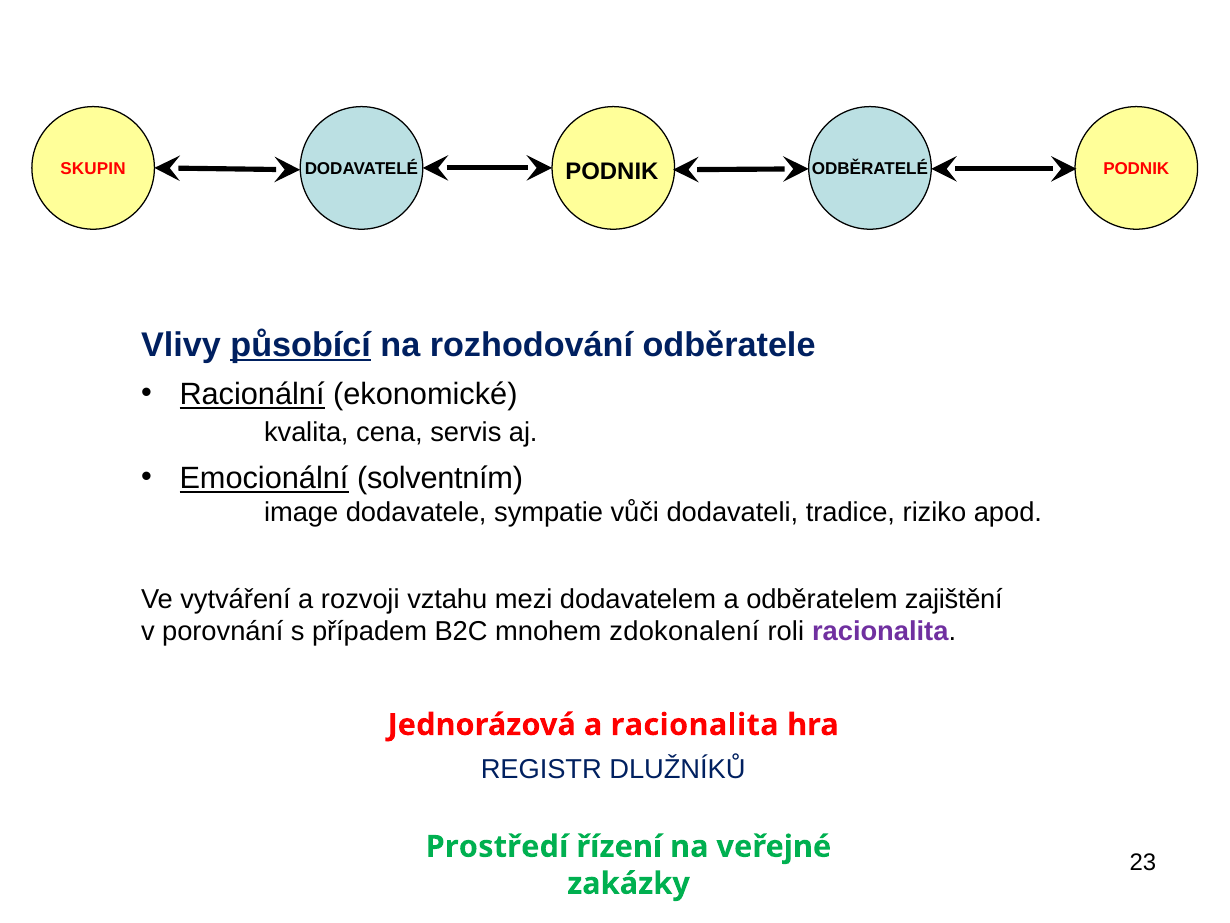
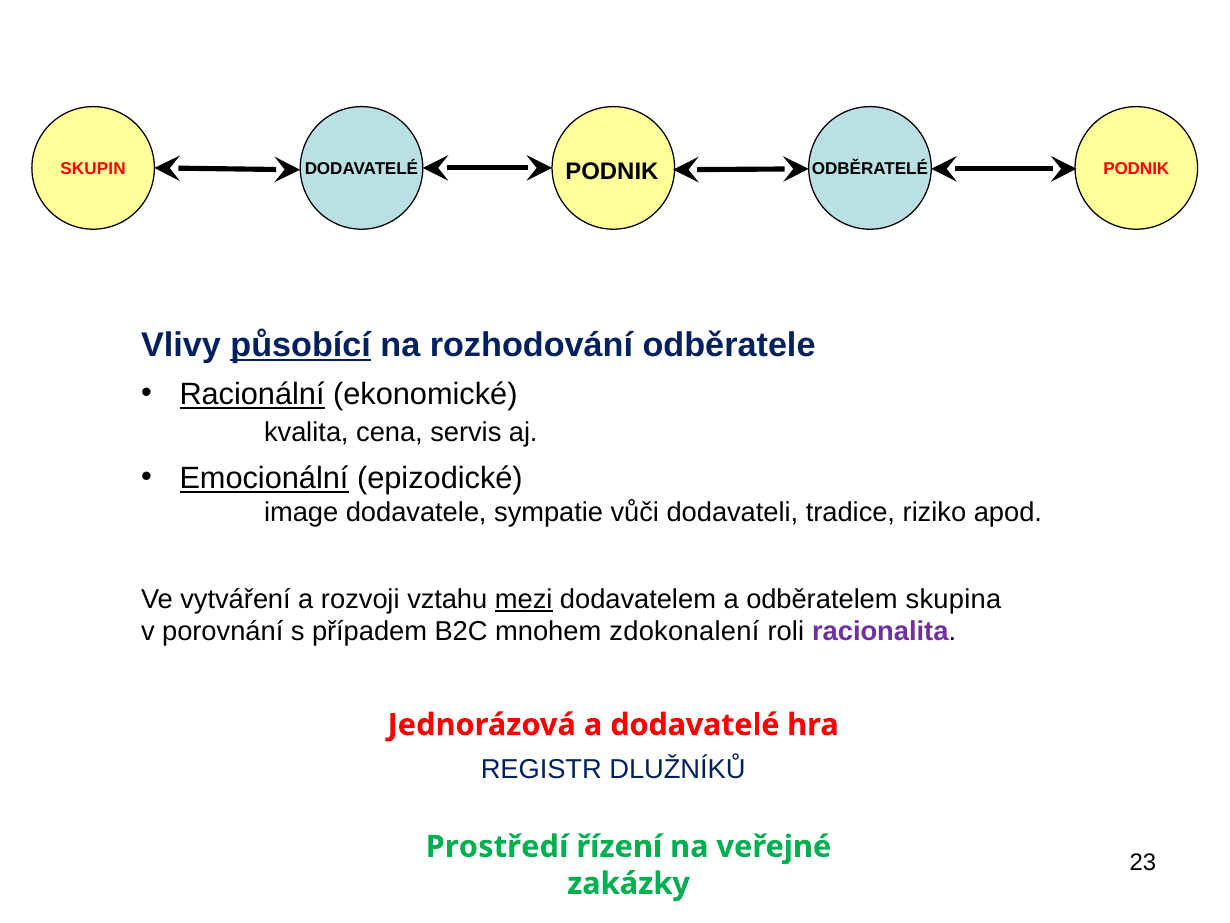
solventním: solventním -> epizodické (440, 478)
mezi underline: none -> present (524, 599)
zajištění: zajištění -> skupina (953, 599)
a racionalita: racionalita -> dodavatelé (695, 725)
